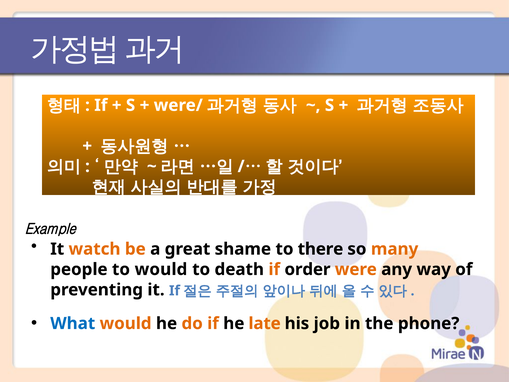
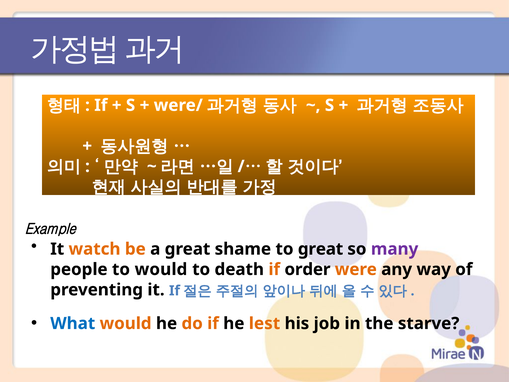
to there: there -> great (320, 249)
many colour: orange -> purple (395, 249)
late: late -> lest (264, 323)
phone: phone -> starve (429, 323)
